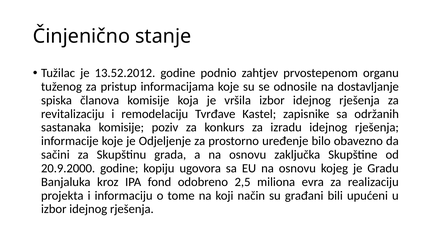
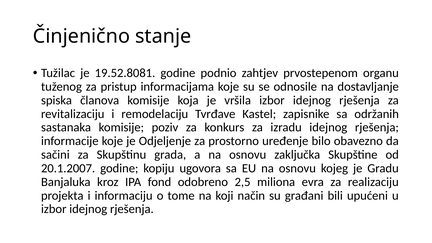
13.52.2012: 13.52.2012 -> 19.52.8081 (125, 73)
20.9.2000: 20.9.2000 -> 20.1.2007 (68, 168)
